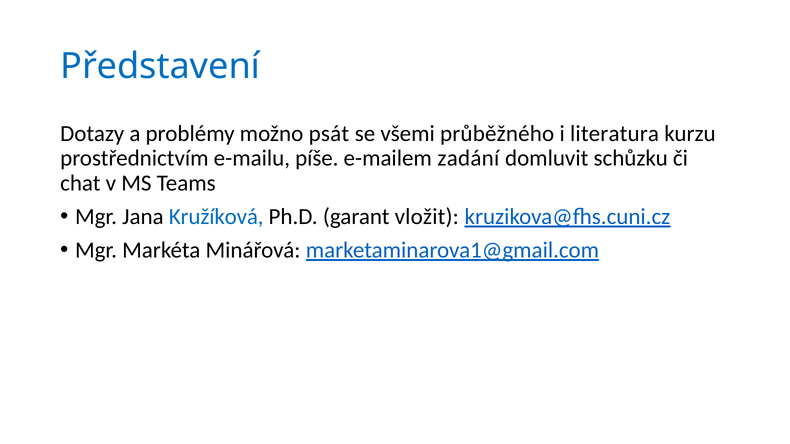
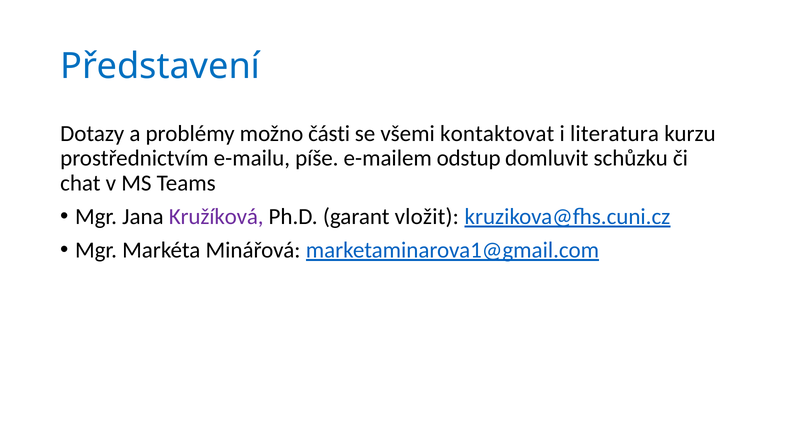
psát: psát -> části (329, 134)
průběžného: průběžného -> kontaktovat (497, 134)
zadání: zadání -> odstup (469, 158)
Kružíková colour: blue -> purple (216, 217)
